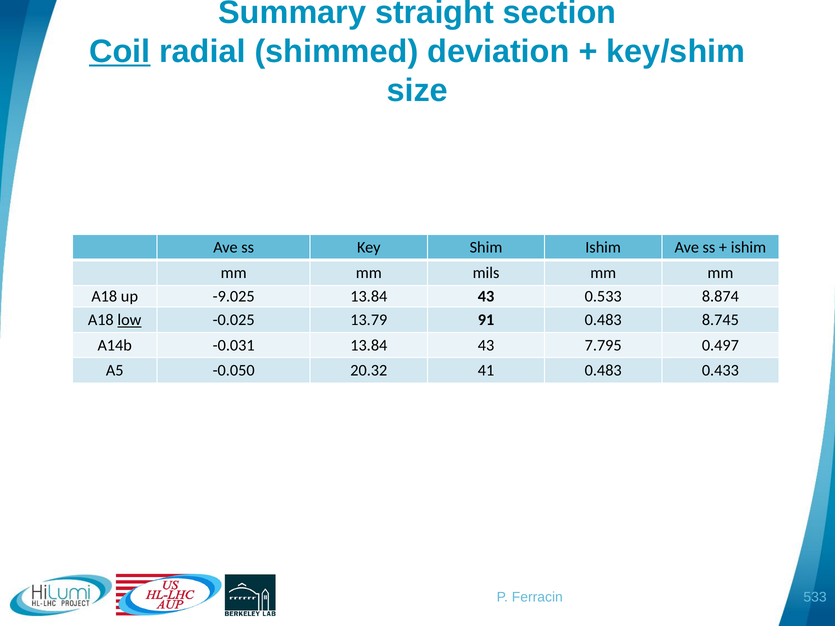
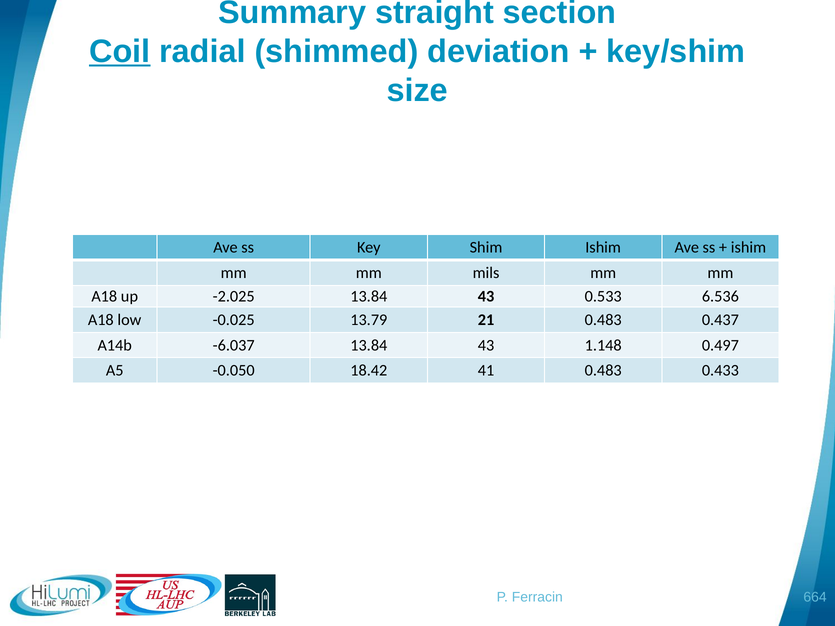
-9.025: -9.025 -> -2.025 (234, 296)
8.874: 8.874 -> 6.536 (720, 296)
low underline: present -> none (129, 320)
91: 91 -> 21 (486, 320)
8.745: 8.745 -> 0.437 (720, 320)
-0.031: -0.031 -> -6.037 (234, 345)
7.795: 7.795 -> 1.148 (603, 345)
20.32: 20.32 -> 18.42 (369, 371)
533: 533 -> 664 (815, 597)
